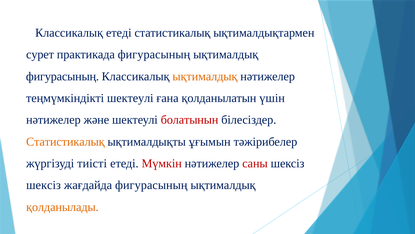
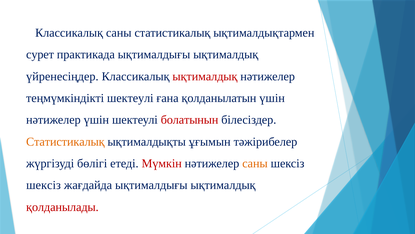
Классикалық етеді: етеді -> саны (119, 33)
практикада фигурасының: фигурасының -> ықтималдығы (154, 54)
фигурасының: фигурасының -> үйренесіңдер (62, 76)
ықтималдық colour: orange -> red (205, 76)
нәтижелер және: және -> үшін (96, 120)
тиісті: тиісті -> бөлігі (92, 163)
саны colour: red -> orange (255, 163)
жағдайда фигурасының: фигурасының -> ықтималдығы (151, 185)
қолданылады colour: orange -> red (62, 207)
